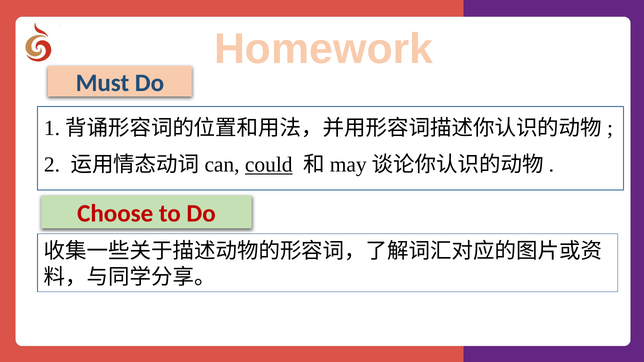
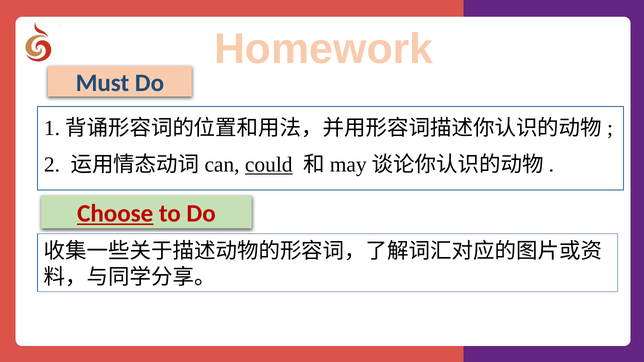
Choose underline: none -> present (115, 214)
